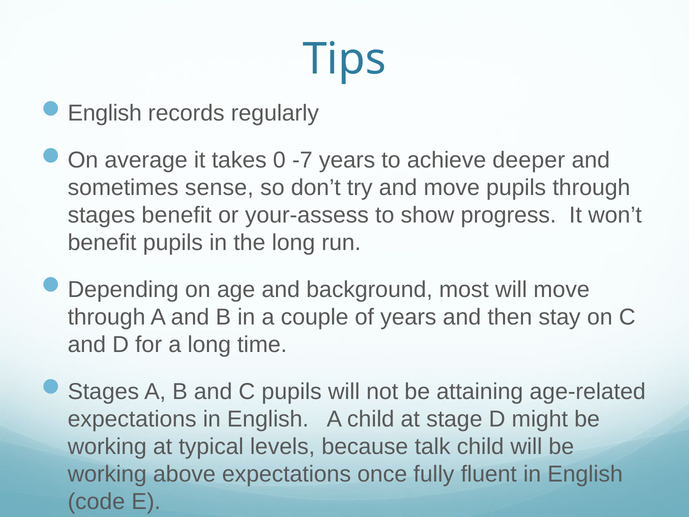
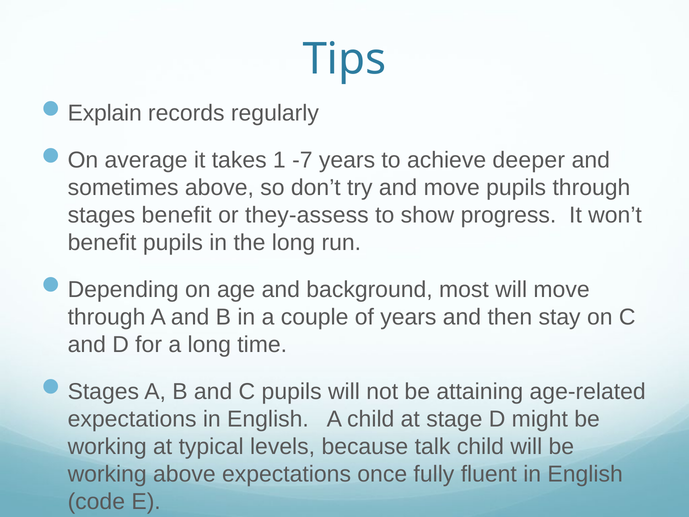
English: English -> Explain (105, 113)
0: 0 -> 1 (279, 160)
sometimes sense: sense -> above (219, 188)
your-assess: your-assess -> they-assess (307, 215)
